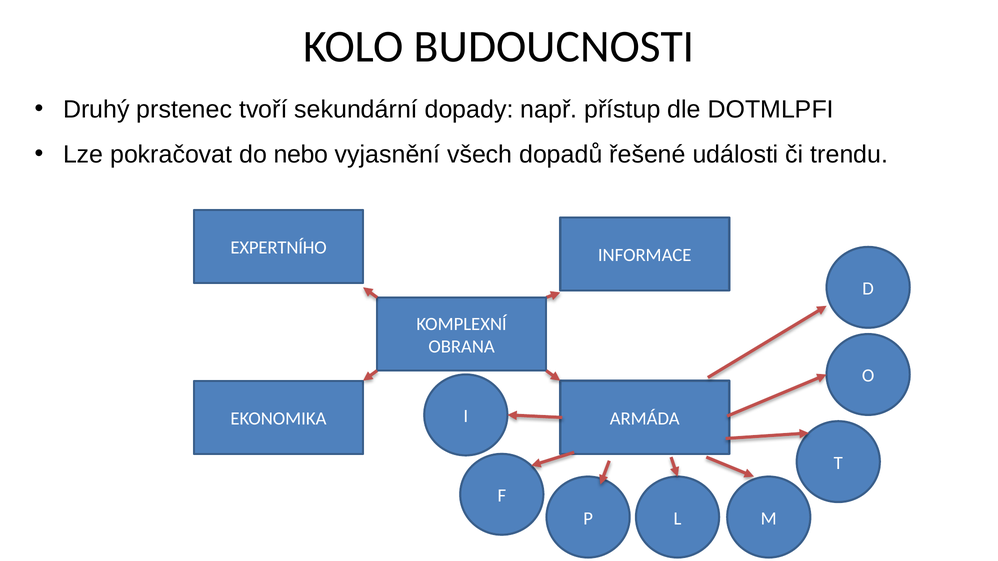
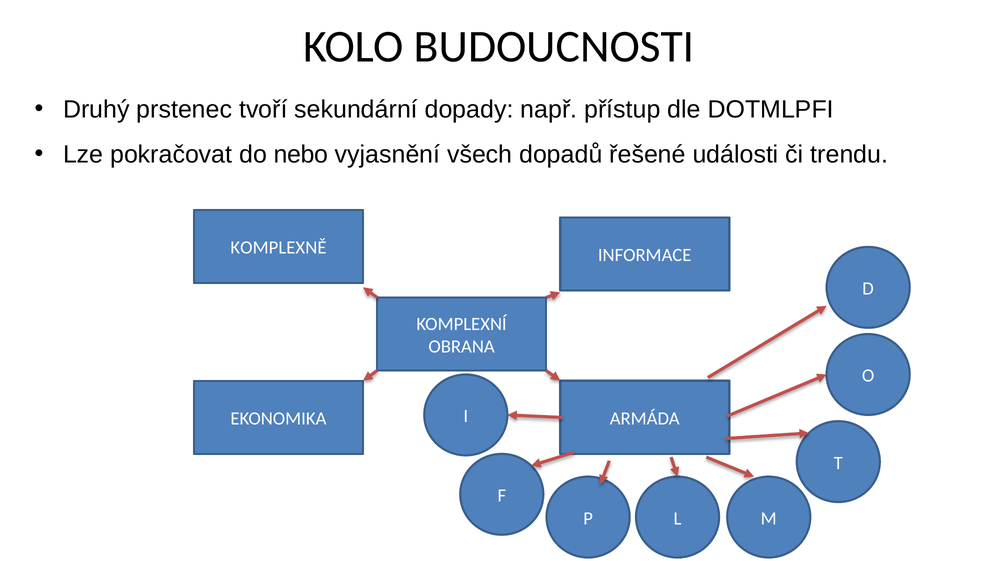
EXPERTNÍHO: EXPERTNÍHO -> KOMPLEXNĚ (278, 248)
